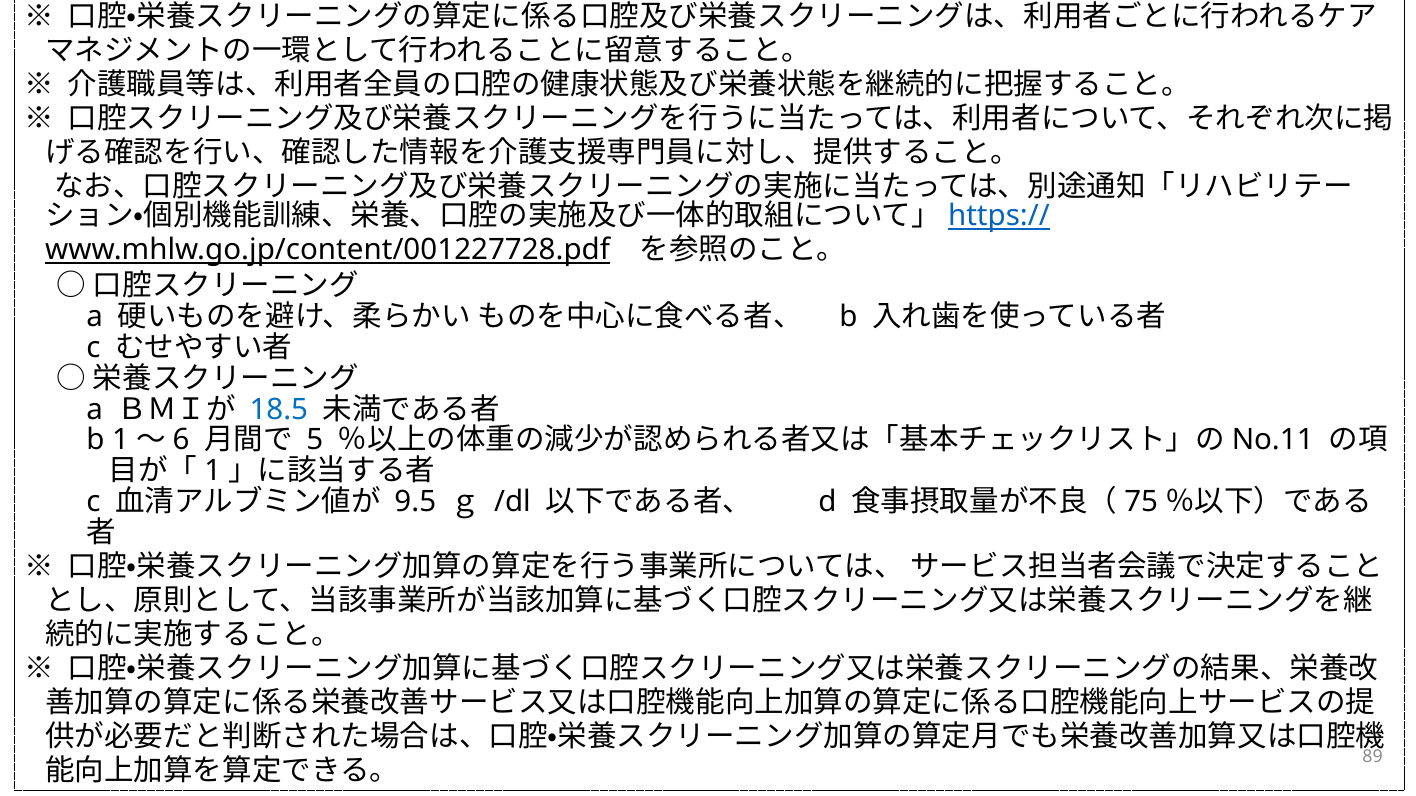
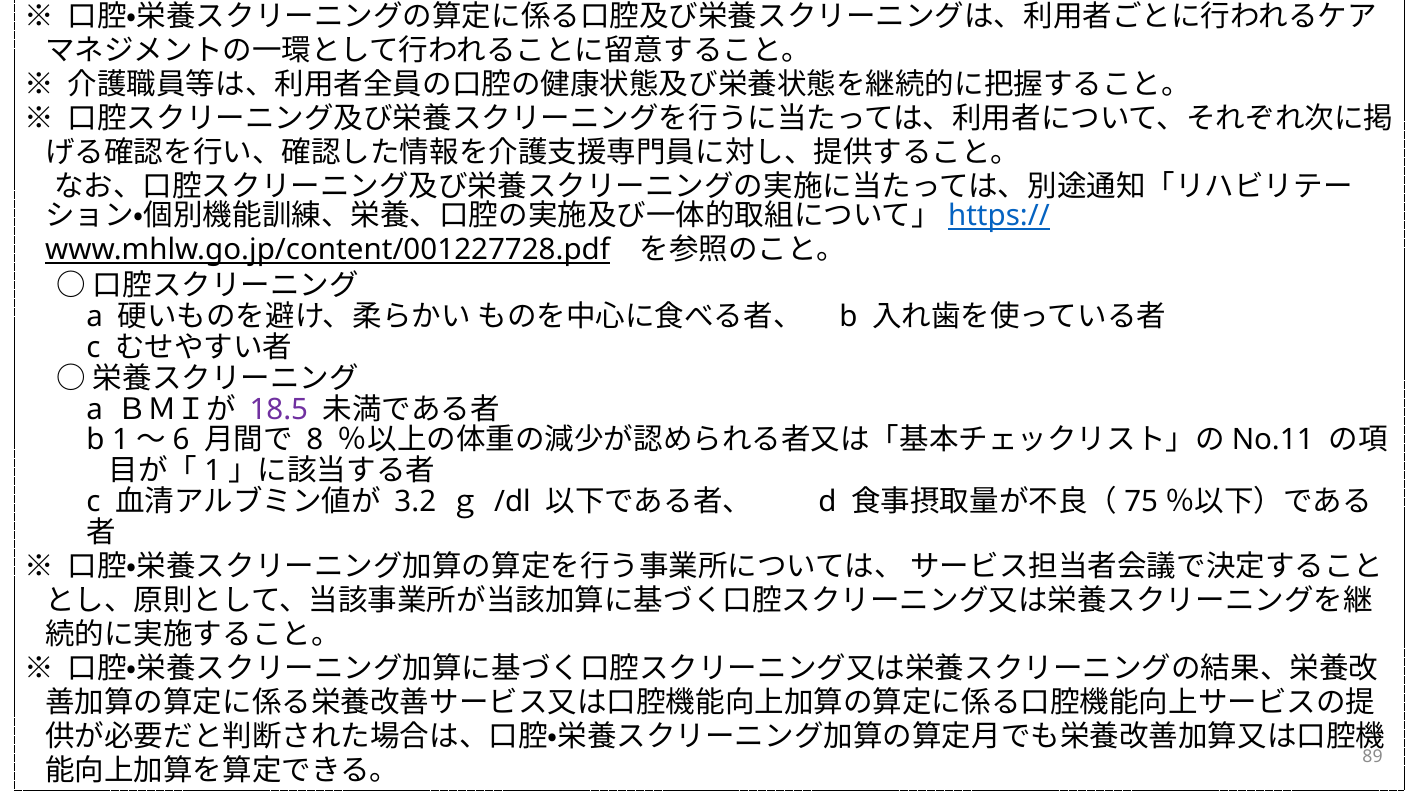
18.5 colour: blue -> purple (279, 410)
5: 5 -> 8 (315, 441)
9.5: 9.5 -> 3.2 (415, 502)
